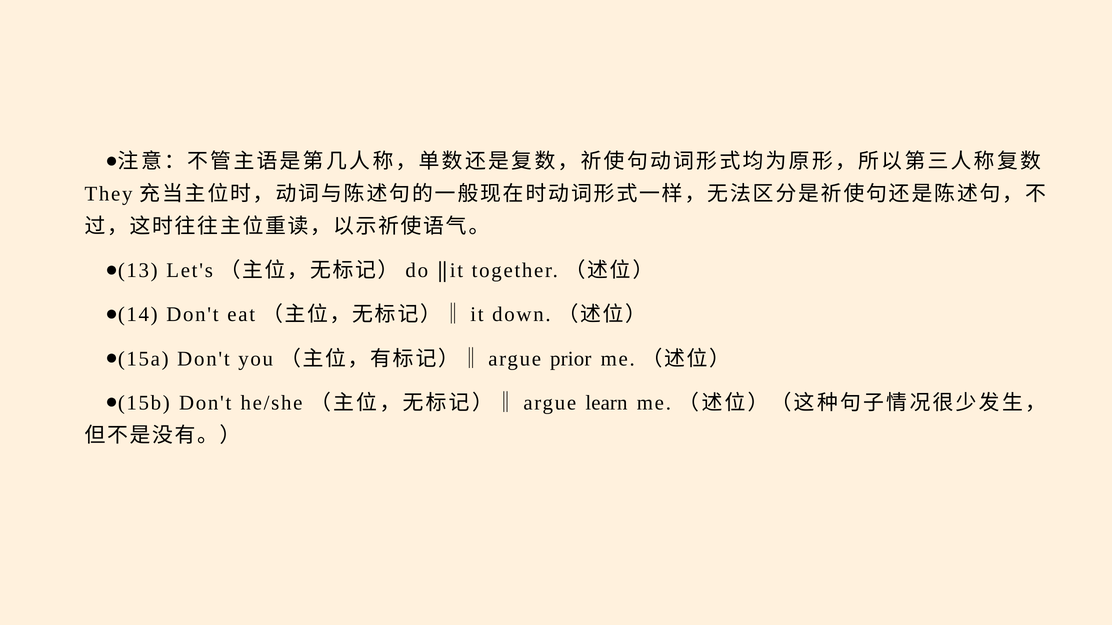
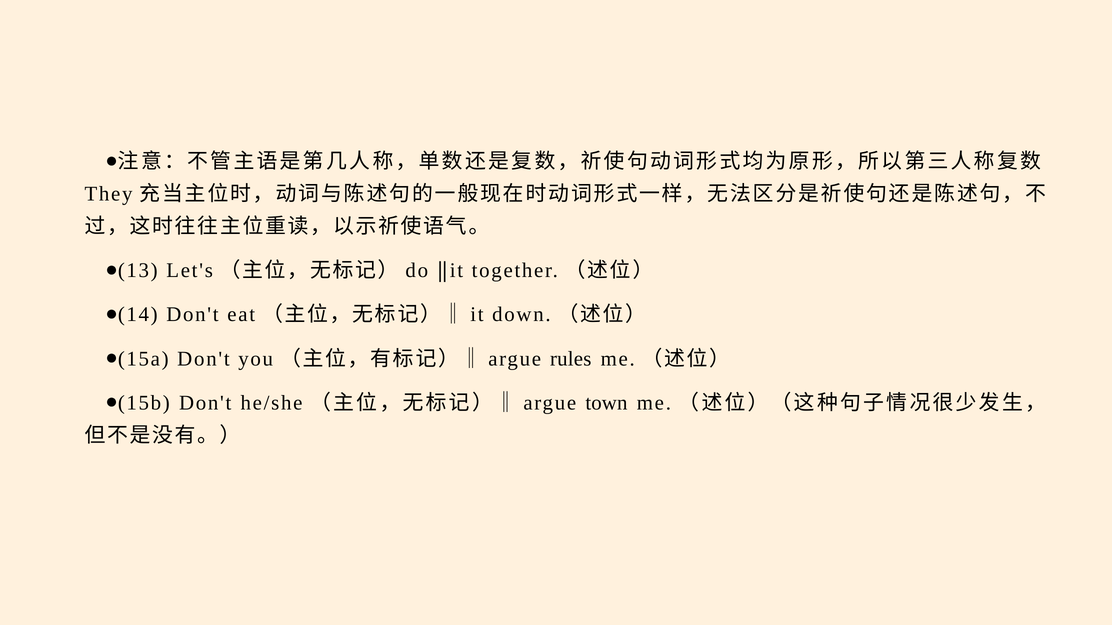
prior: prior -> rules (571, 359)
learn: learn -> town (606, 403)
